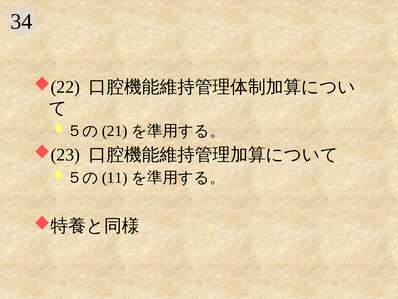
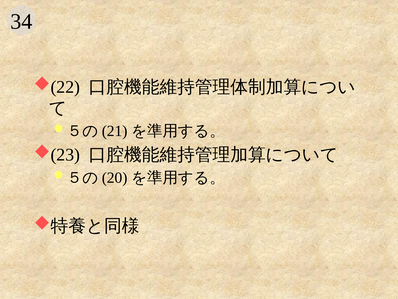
11: 11 -> 20 (115, 177)
